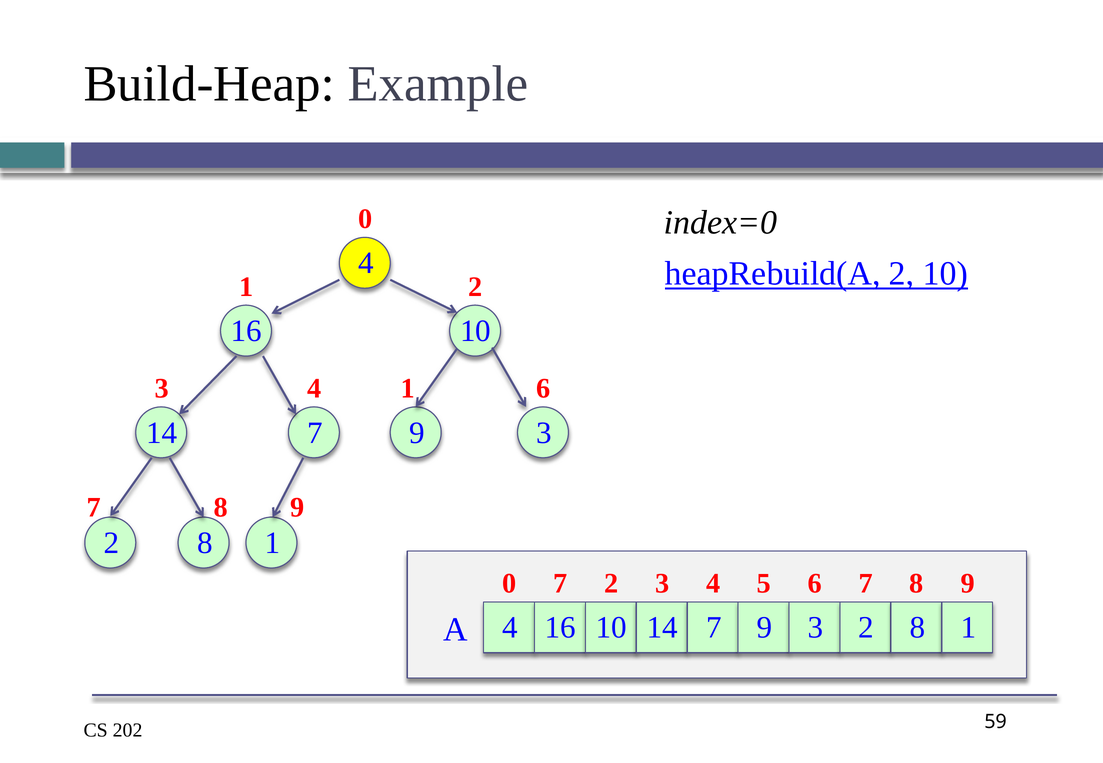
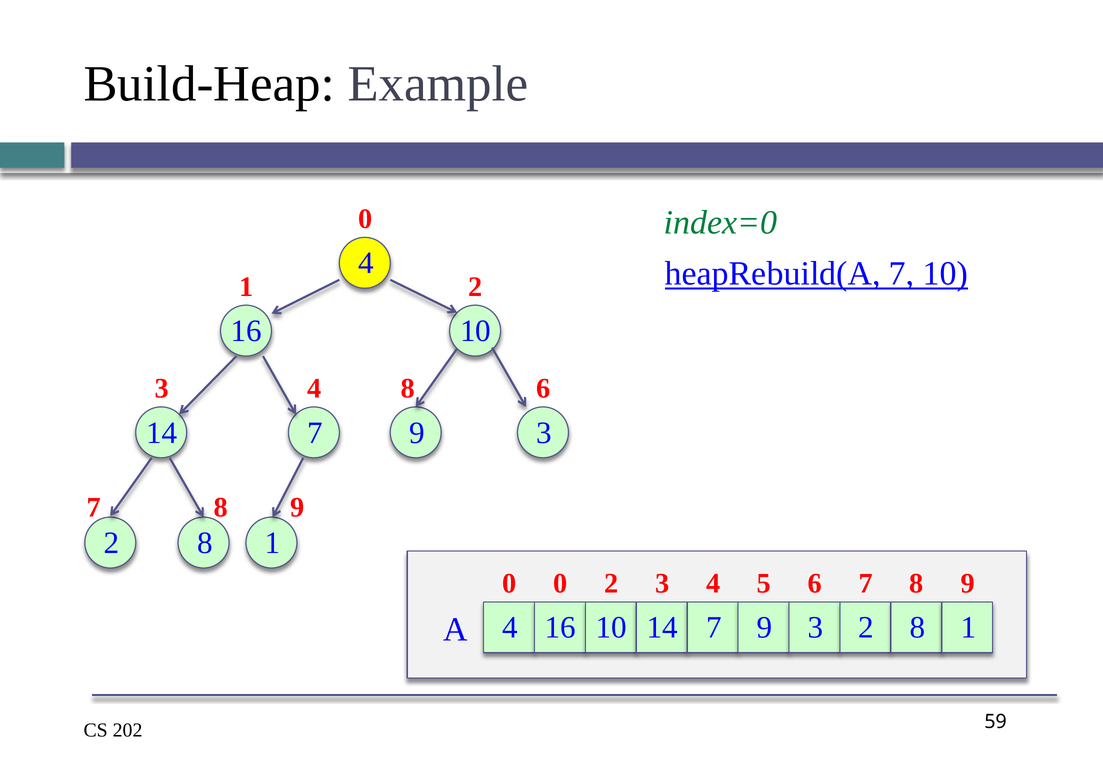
index=0 colour: black -> green (721, 223)
heapRebuild(A 2: 2 -> 7 (902, 274)
4 1: 1 -> 8 (408, 389)
0 7: 7 -> 0 (560, 584)
